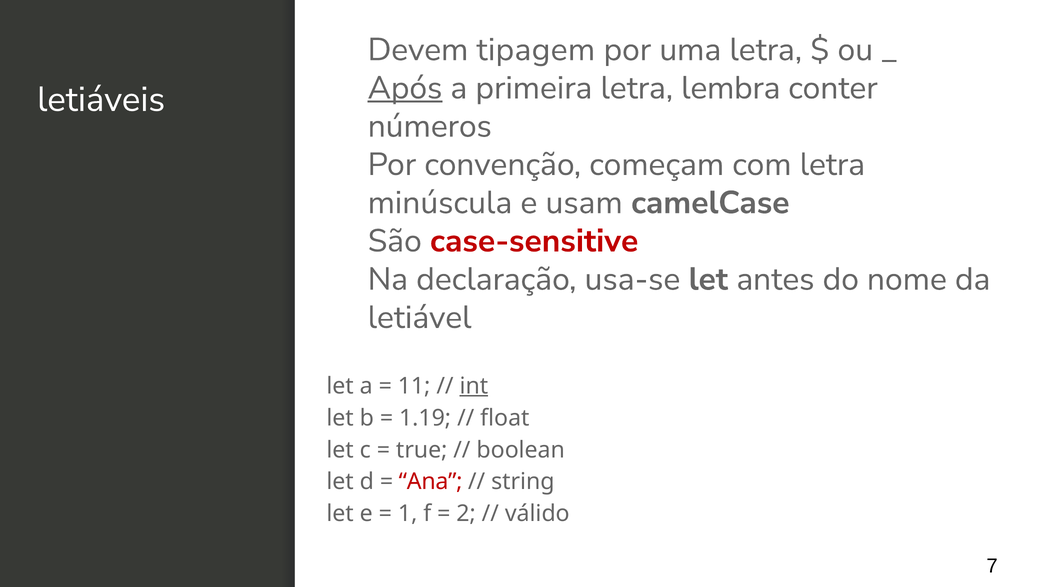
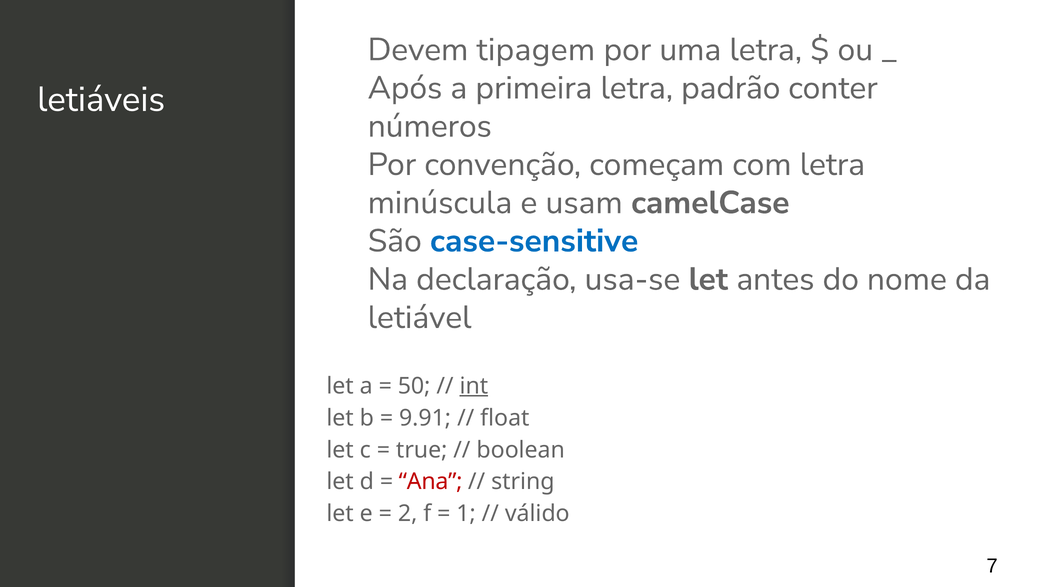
Após underline: present -> none (405, 88)
lembra: lembra -> padrão (731, 88)
case-sensitive colour: red -> blue (534, 241)
11: 11 -> 50 (414, 386)
1.19: 1.19 -> 9.91 (425, 418)
1: 1 -> 2 (408, 514)
2: 2 -> 1 (466, 514)
